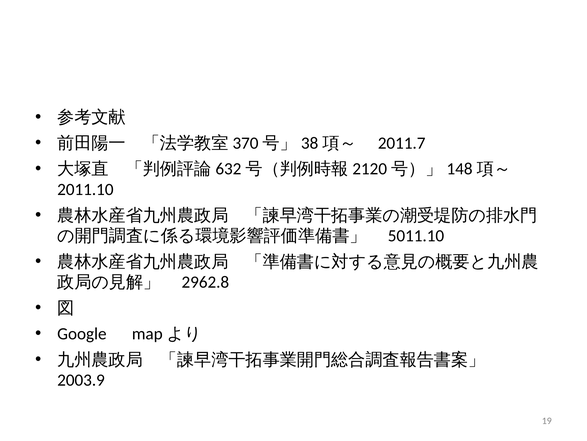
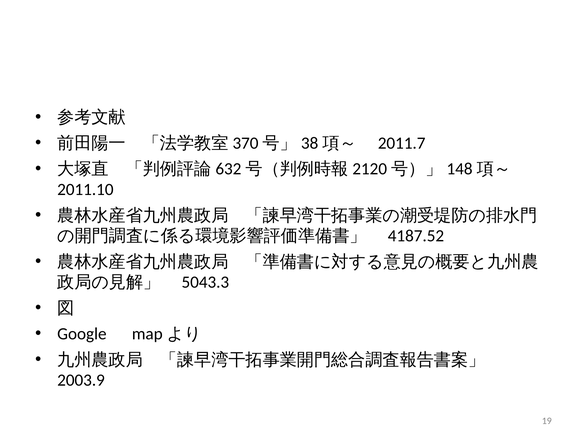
5011.10: 5011.10 -> 4187.52 (416, 236)
2962.8: 2962.8 -> 5043.3 (205, 282)
